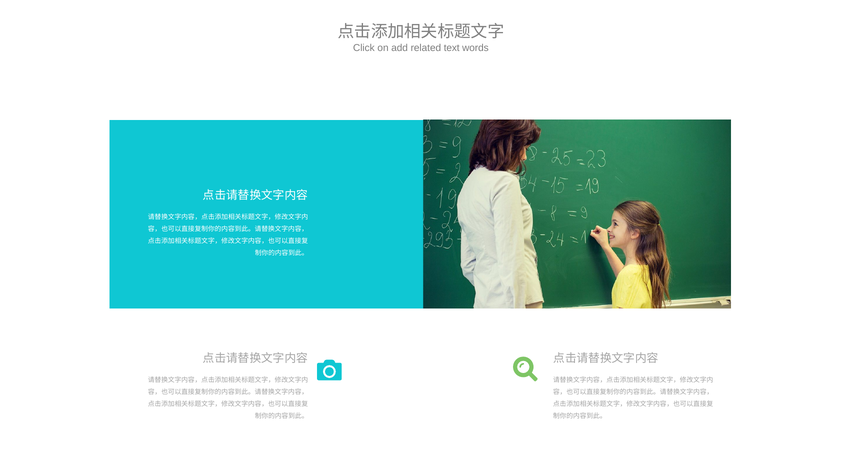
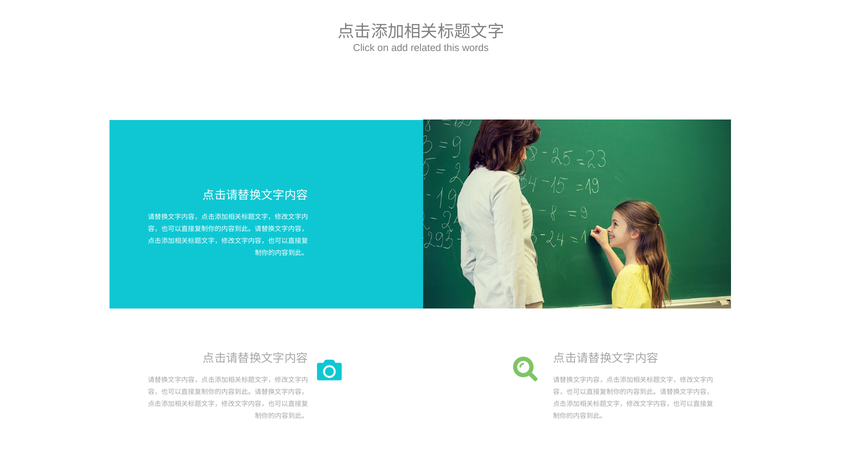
text: text -> this (452, 48)
